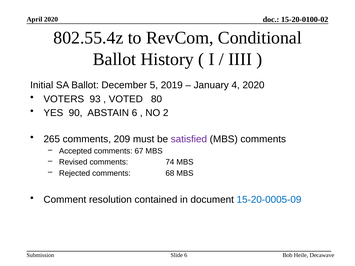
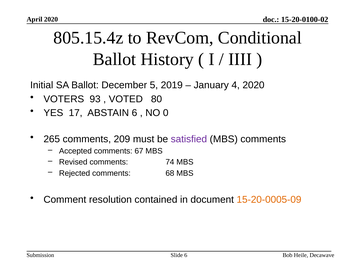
802.55.4z: 802.55.4z -> 805.15.4z (88, 38)
90: 90 -> 17 (76, 113)
2: 2 -> 0 (166, 113)
15-20-0005-09 colour: blue -> orange (269, 200)
